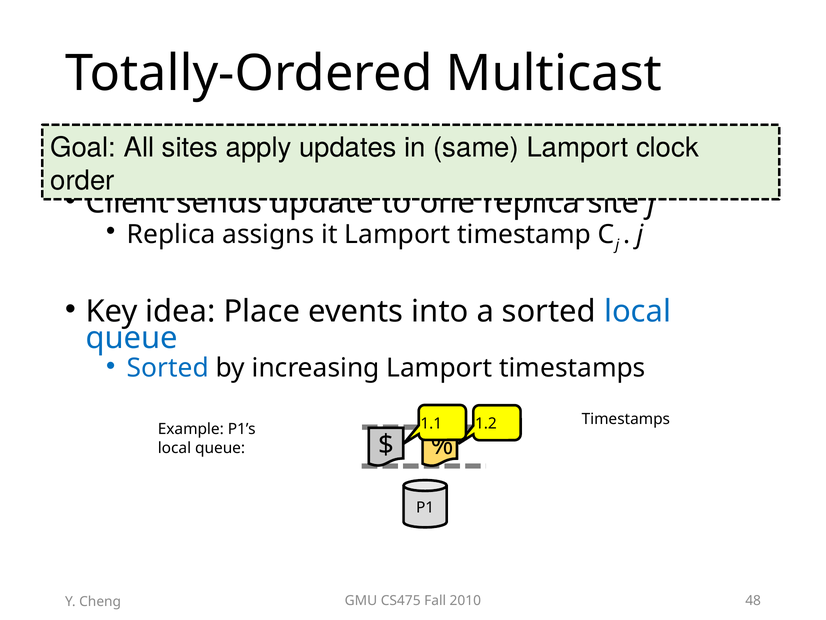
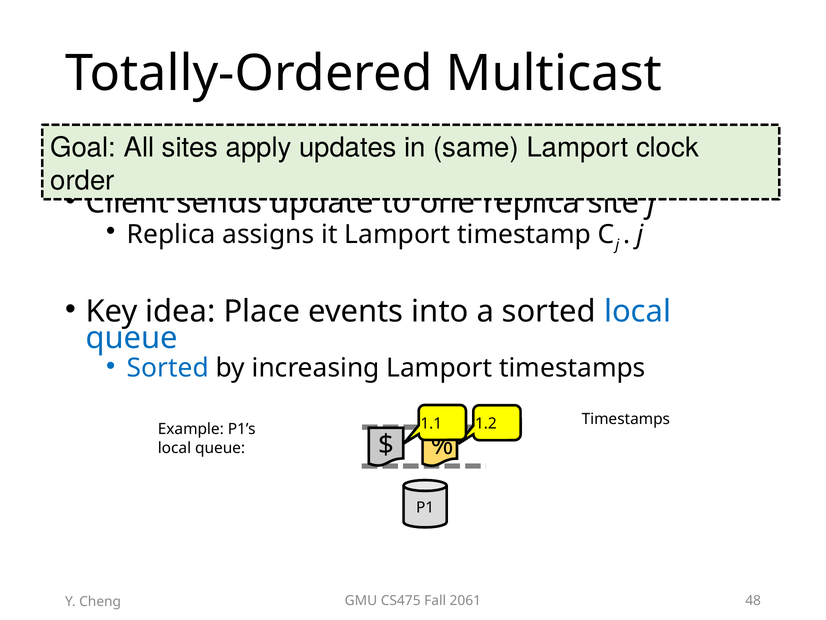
2010: 2010 -> 2061 (465, 600)
